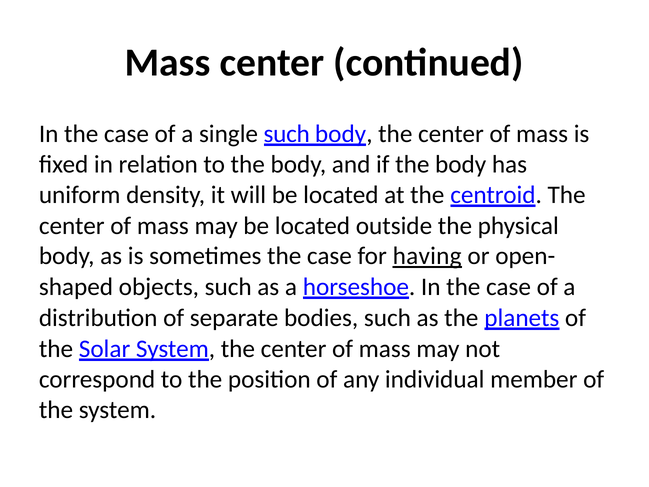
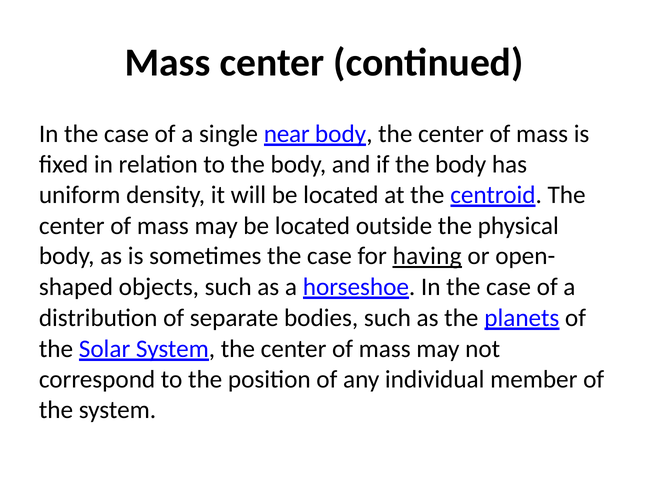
single such: such -> near (287, 134)
